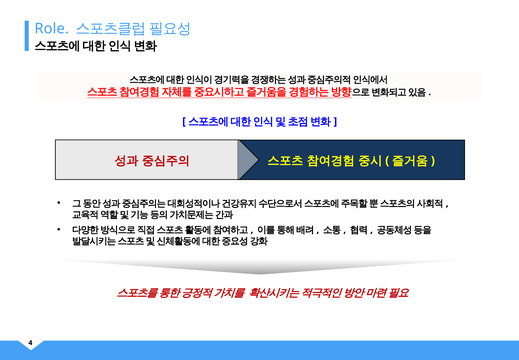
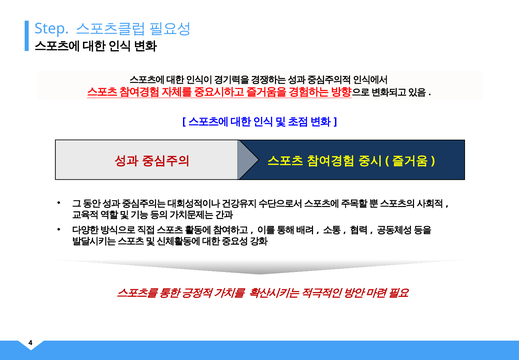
Role: Role -> Step (52, 29)
